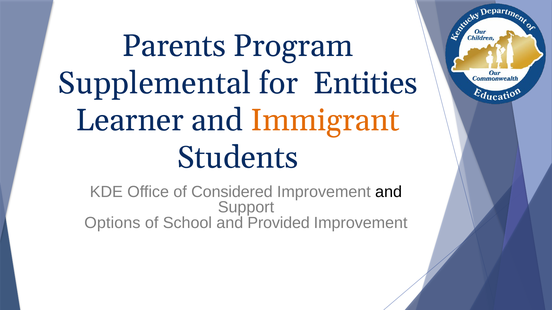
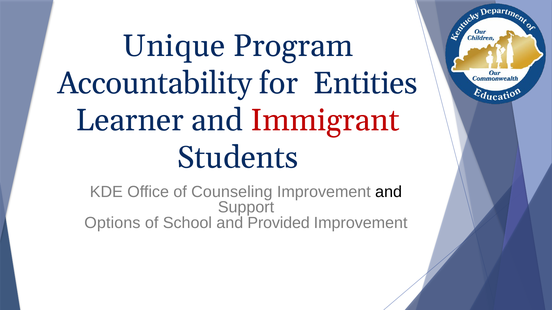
Parents: Parents -> Unique (174, 46)
Supplemental: Supplemental -> Accountability (155, 83)
Immigrant colour: orange -> red (325, 121)
Considered: Considered -> Counseling (232, 192)
